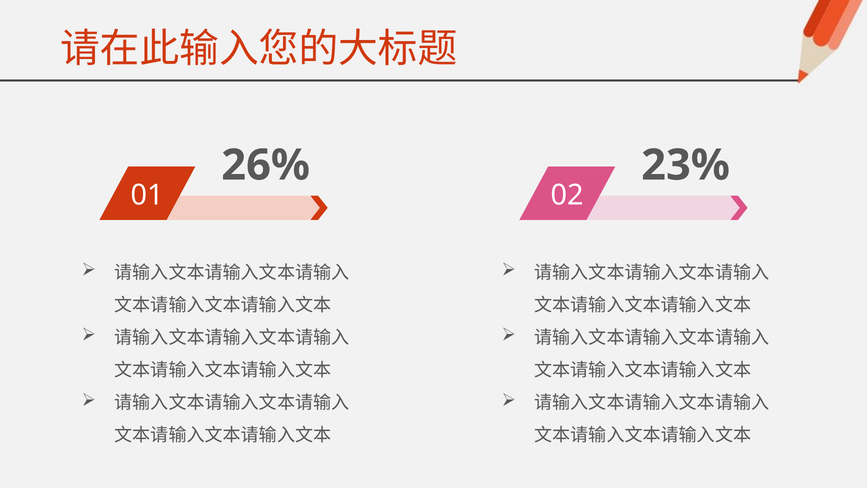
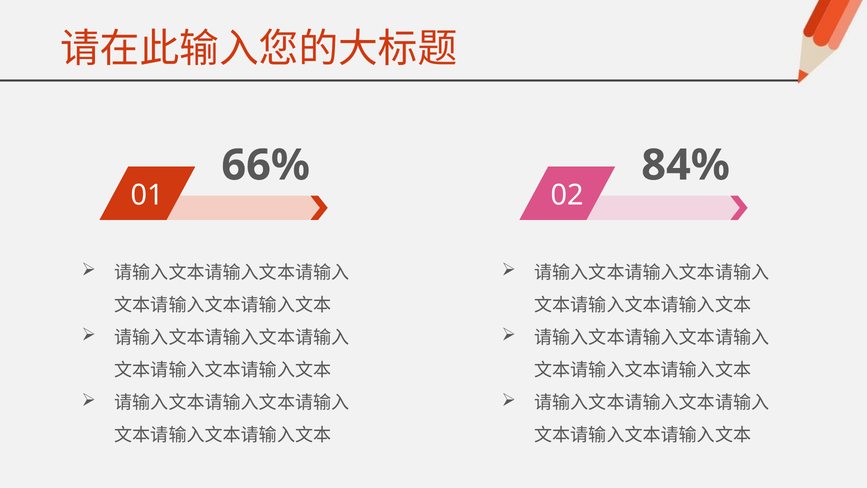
26%: 26% -> 66% (266, 165)
23%: 23% -> 84% (686, 165)
